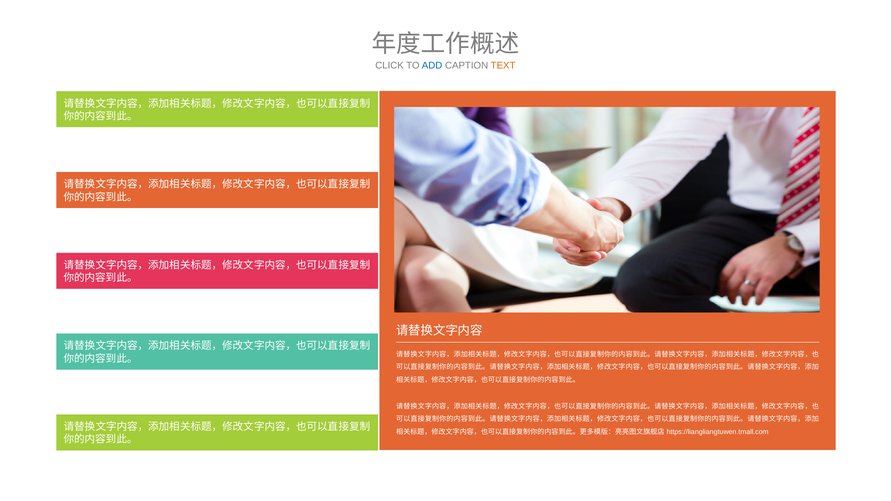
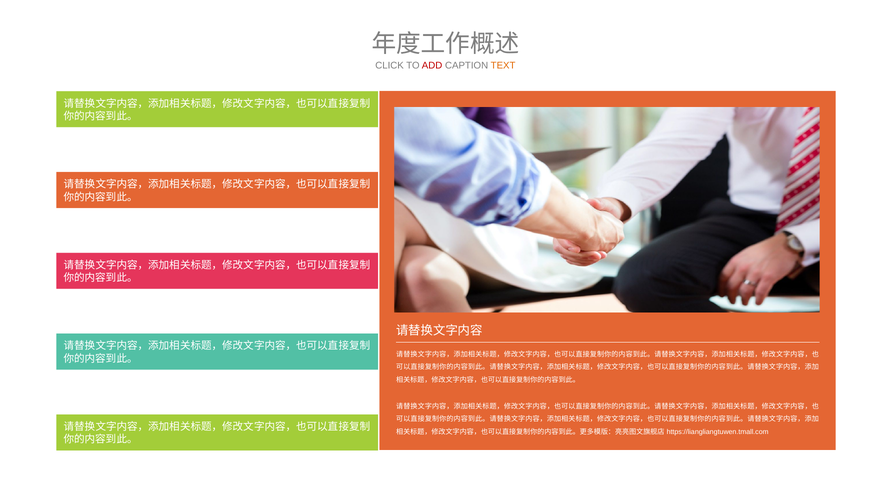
ADD colour: blue -> red (432, 66)
